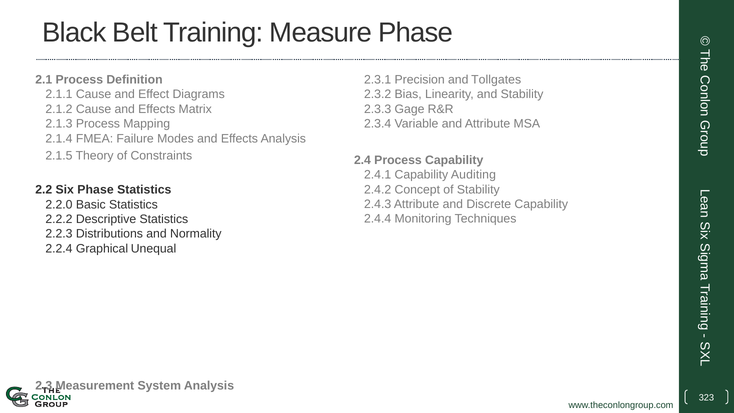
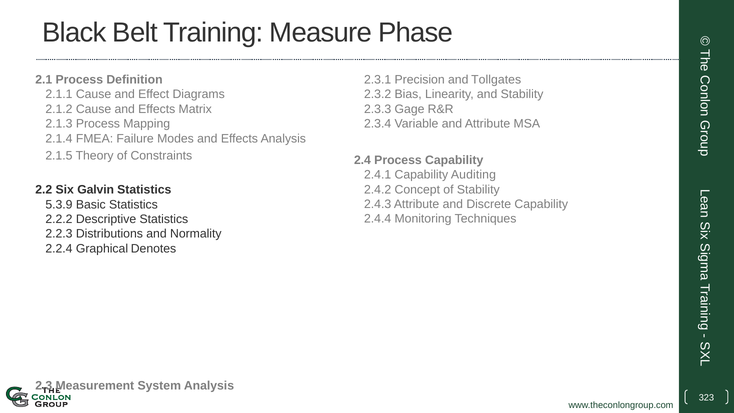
Six Phase: Phase -> Galvin (96, 190)
2.2.0: 2.2.0 -> 5.3.9 (59, 204)
Unequal: Unequal -> Denotes (154, 249)
